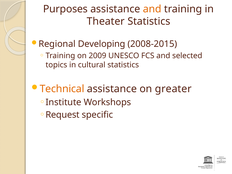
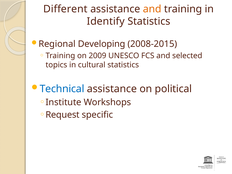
Purposes: Purposes -> Different (65, 9)
Theater: Theater -> Identify (106, 21)
Technical colour: orange -> blue (62, 89)
greater: greater -> political (173, 89)
